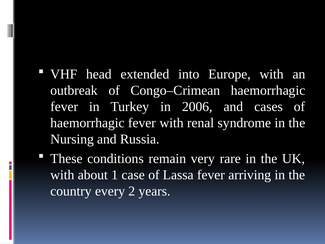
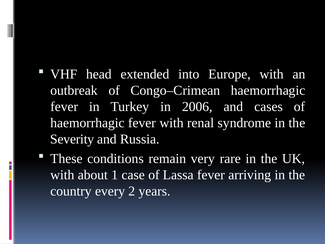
Nursing: Nursing -> Severity (72, 139)
